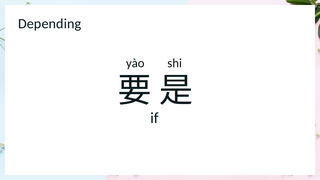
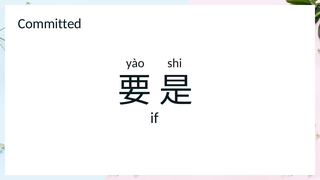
Depending: Depending -> Committed (50, 24)
